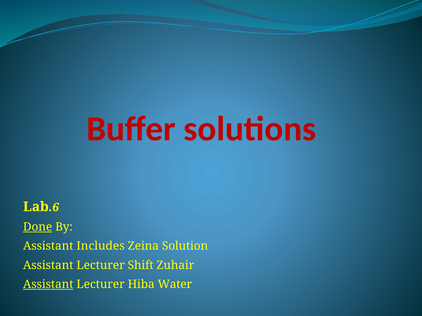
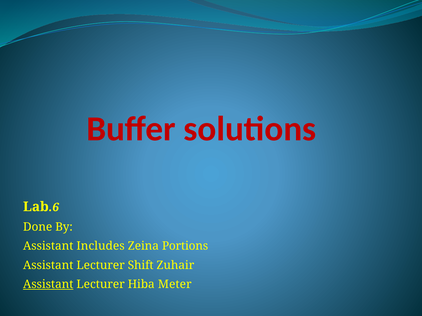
Done underline: present -> none (38, 227)
Solution: Solution -> Portions (185, 246)
Water: Water -> Meter (175, 285)
